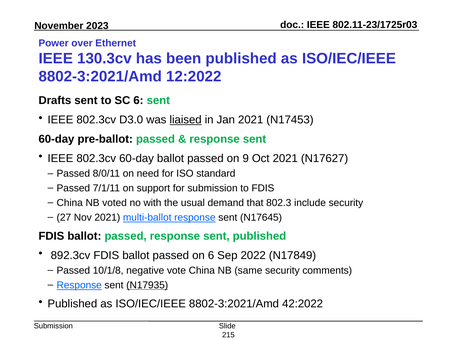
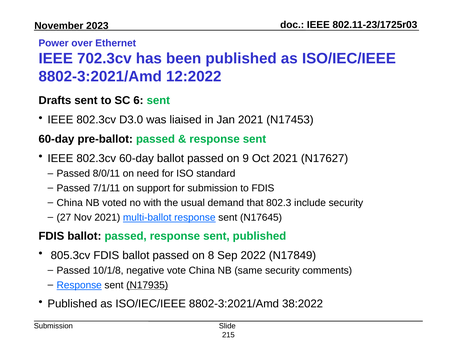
130.3cv: 130.3cv -> 702.3cv (104, 58)
liaised underline: present -> none (186, 120)
892.3cv: 892.3cv -> 805.3cv (70, 255)
on 6: 6 -> 8 (211, 255)
42:2022: 42:2022 -> 38:2022 (303, 304)
